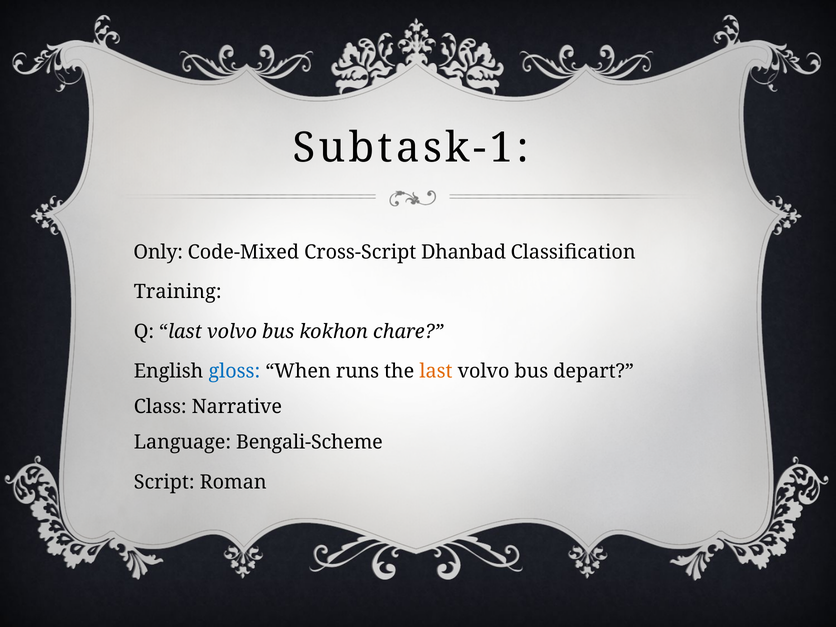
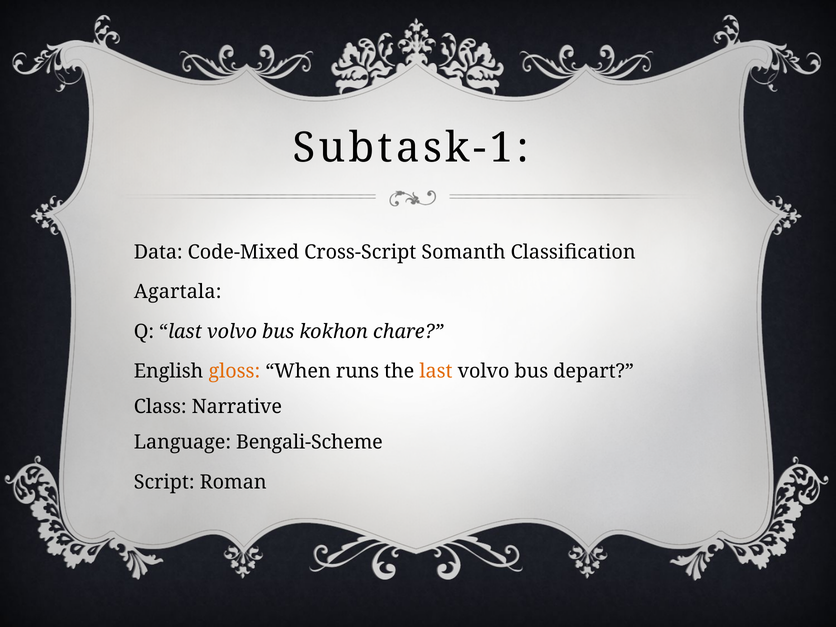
Only: Only -> Data (158, 252)
Dhanbad: Dhanbad -> Somanth (464, 252)
Training: Training -> Agartala (178, 292)
gloss colour: blue -> orange (234, 371)
